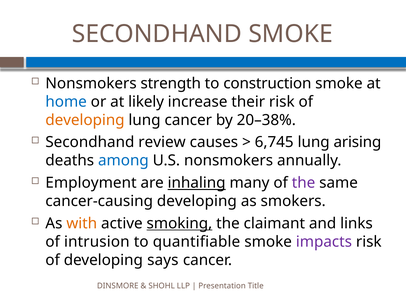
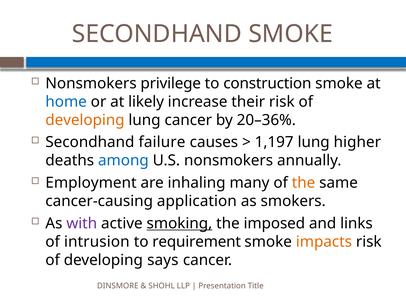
strength: strength -> privilege (171, 83)
20–38%: 20–38% -> 20–36% (266, 120)
review: review -> failure (162, 142)
6,745: 6,745 -> 1,197 (274, 142)
arising: arising -> higher (357, 142)
inhaling underline: present -> none (197, 183)
the colour: purple -> orange (304, 183)
cancer-causing developing: developing -> application (197, 201)
with colour: orange -> purple (82, 223)
claimant: claimant -> imposed (274, 223)
quantifiable: quantifiable -> requirement (197, 241)
impacts colour: purple -> orange (324, 241)
